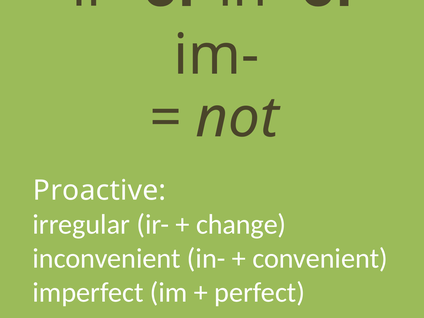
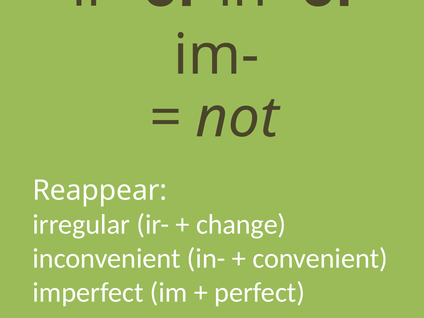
Proactive: Proactive -> Reappear (100, 191)
